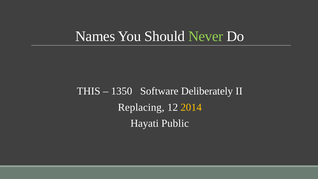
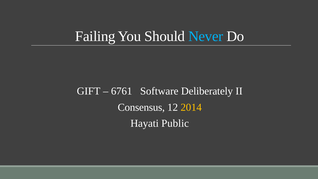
Names: Names -> Failing (95, 36)
Never colour: light green -> light blue (206, 36)
THIS: THIS -> GIFT (89, 91)
1350: 1350 -> 6761 (122, 91)
Replacing: Replacing -> Consensus (141, 107)
